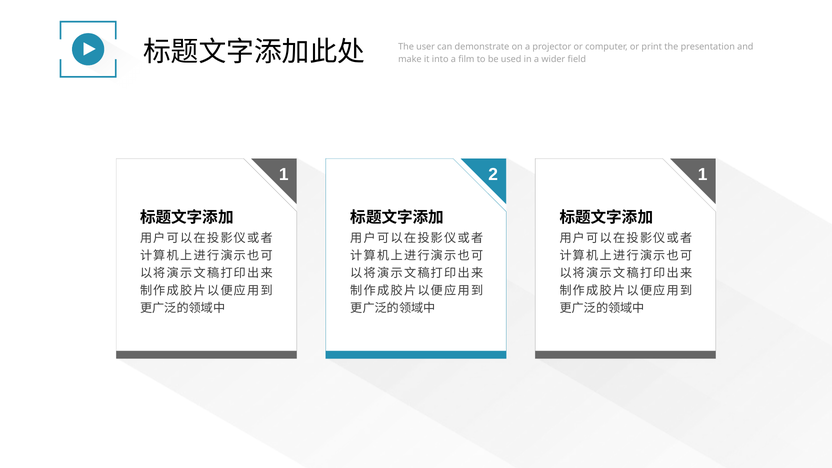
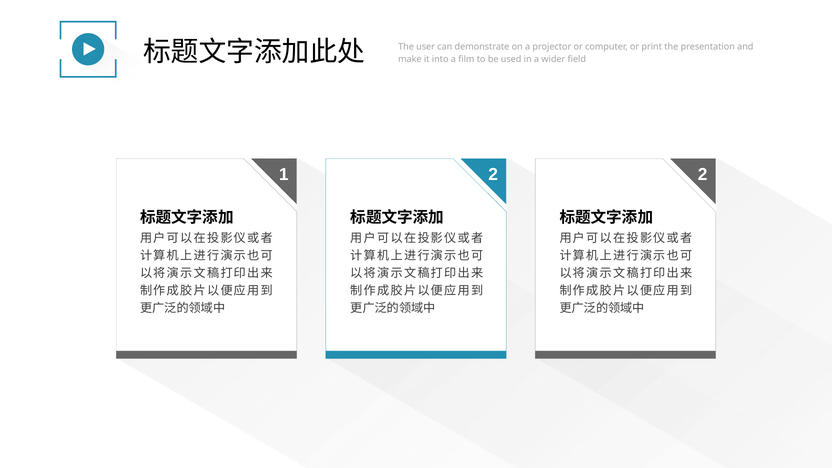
1 1: 1 -> 2 (703, 174)
